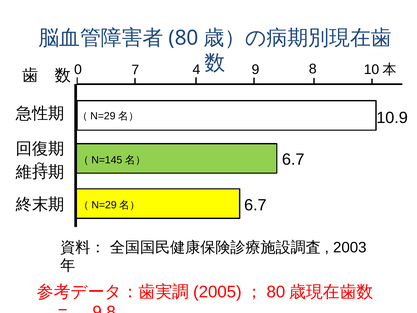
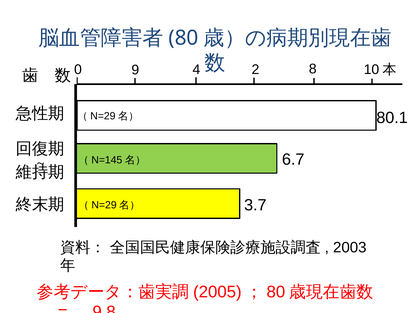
7: 7 -> 9 (135, 70)
9: 9 -> 2 (255, 69)
10.9: 10.9 -> 80.1 (392, 118)
6.7: 6.7 -> 3.7 (255, 205)
